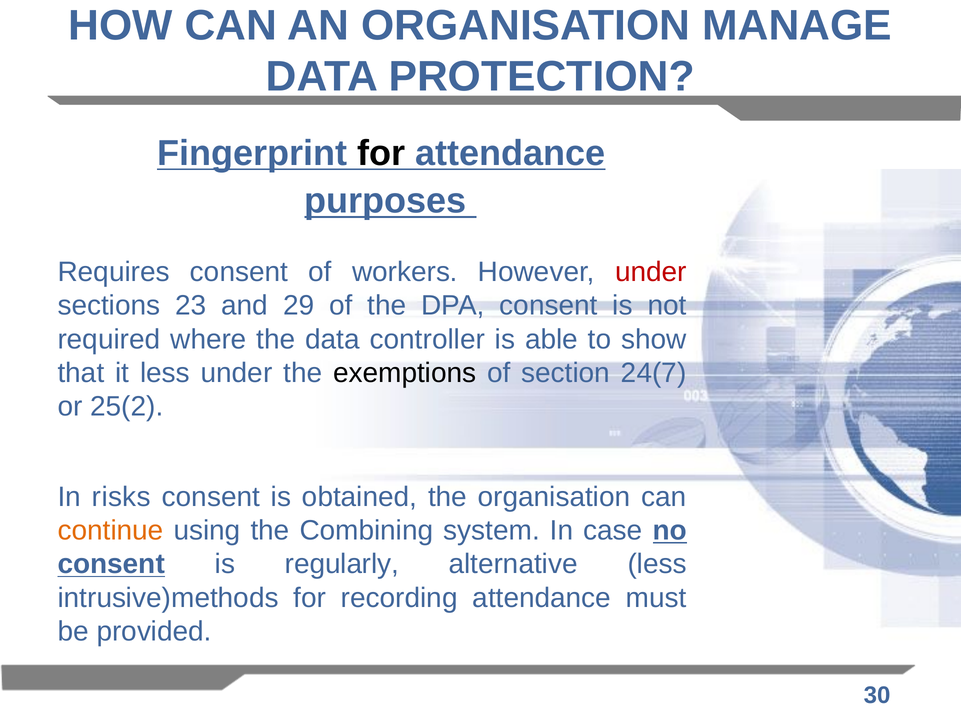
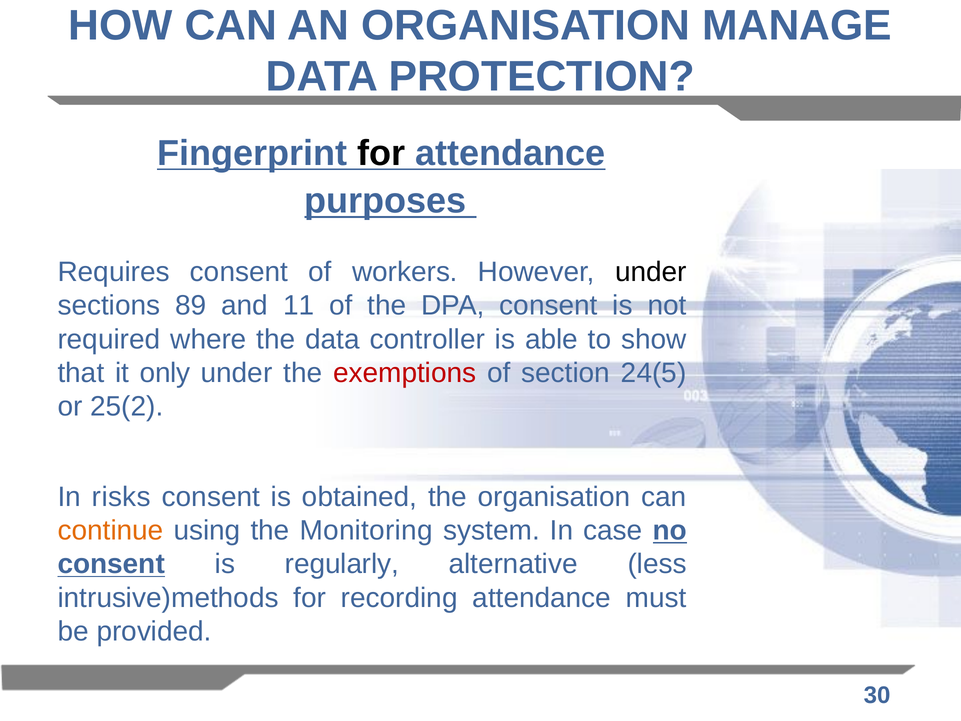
under colour: red -> black (651, 272)
23: 23 -> 89 (191, 306)
29: 29 -> 11 (299, 306)
it less: less -> only (165, 373)
exemptions colour: black -> red (405, 373)
24(7: 24(7 -> 24(5 (654, 373)
Combining: Combining -> Monitoring (366, 530)
